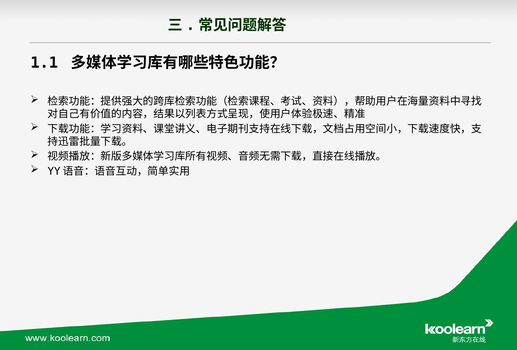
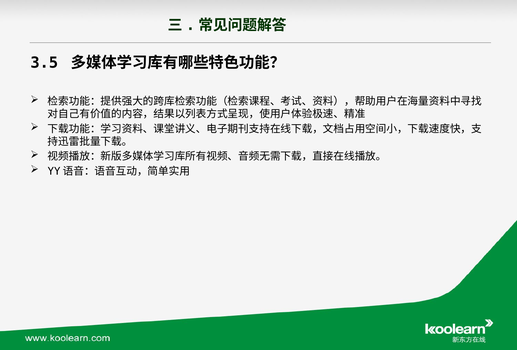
1.1: 1.1 -> 3.5 (44, 63)
